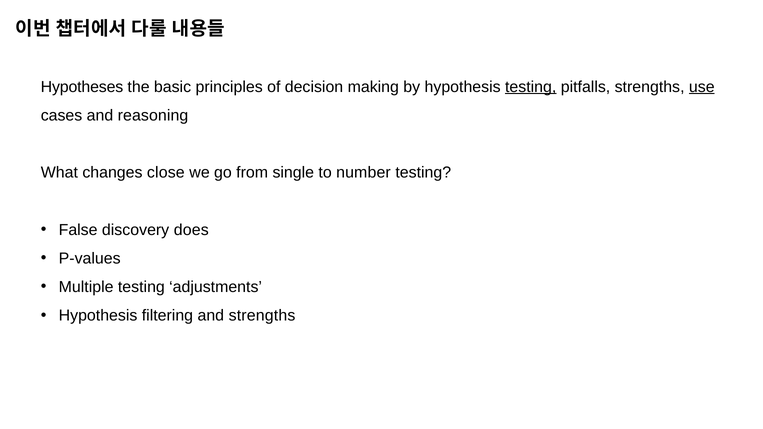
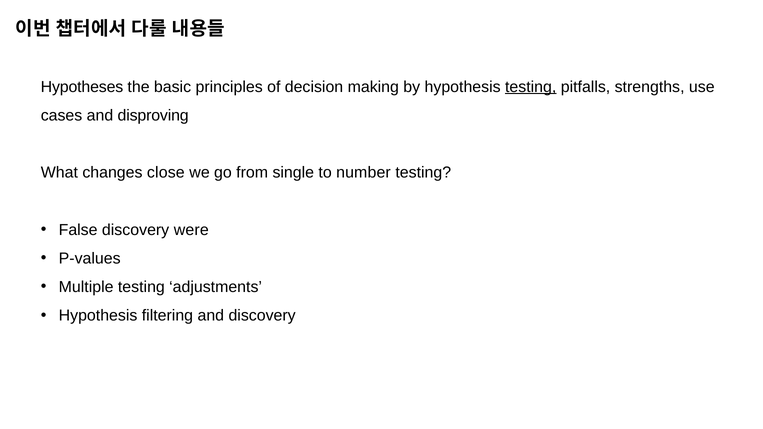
use underline: present -> none (702, 87)
reasoning: reasoning -> disproving (153, 116)
does: does -> were (191, 230)
and strengths: strengths -> discovery (262, 316)
